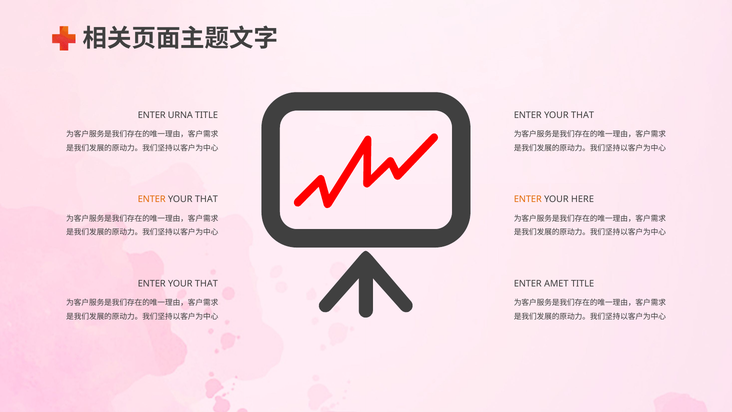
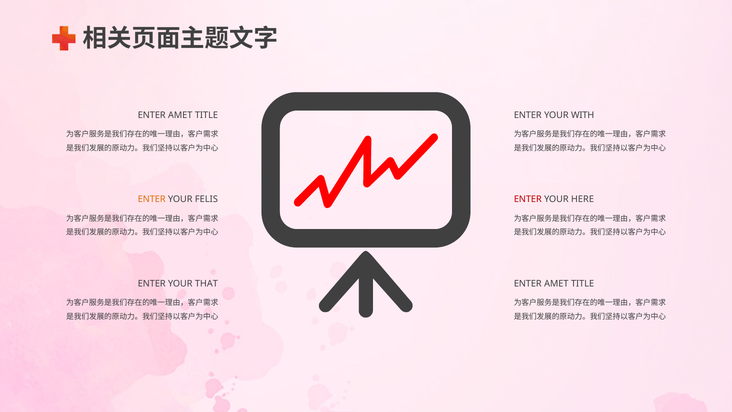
URNA: URNA -> AMET (180, 115)
THAT: THAT -> WITH (583, 115)
THAT: THAT -> FELIS (206, 199)
ENTER colour: orange -> red (528, 199)
